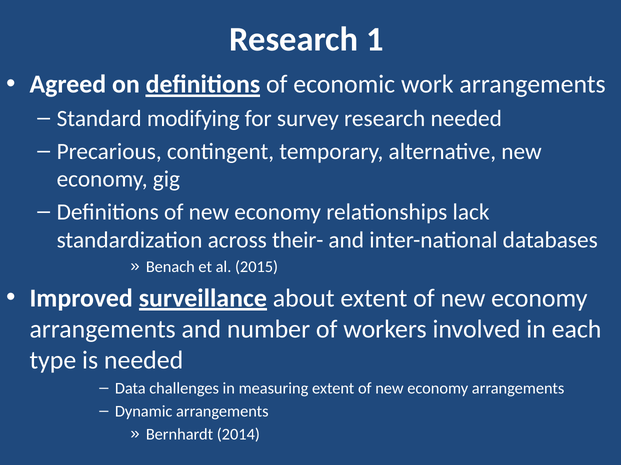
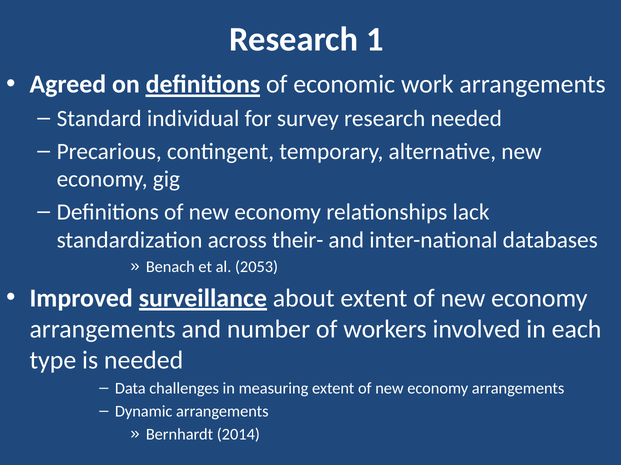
modifying: modifying -> individual (193, 119)
2015: 2015 -> 2053 (257, 267)
